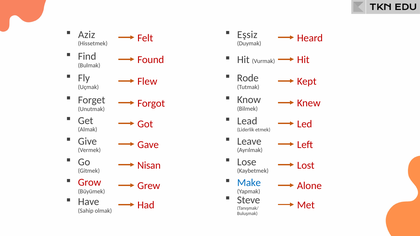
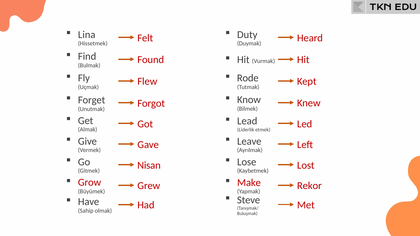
Aziz: Aziz -> Lina (87, 35)
Eşsiz: Eşsiz -> Duty (247, 35)
Make colour: blue -> red (249, 183)
Alone: Alone -> Rekor (309, 186)
